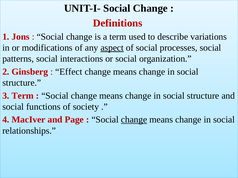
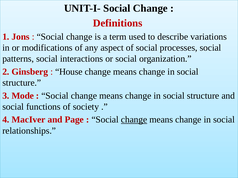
aspect underline: present -> none (112, 48)
Effect: Effect -> House (69, 72)
3 Term: Term -> Mode (23, 96)
